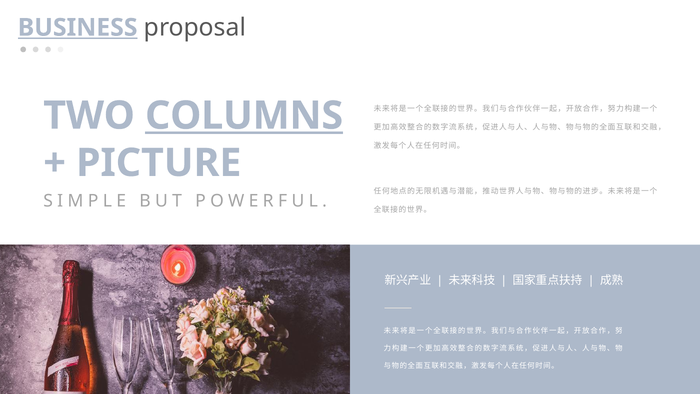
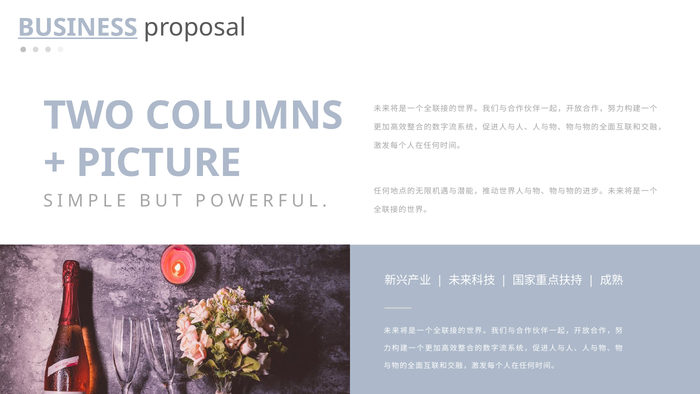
COLUMNS underline: present -> none (244, 116)
